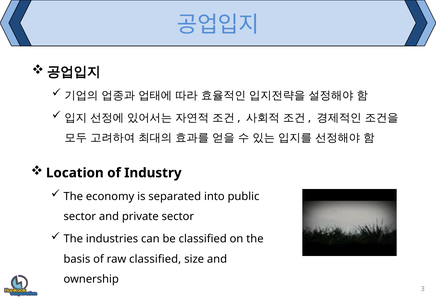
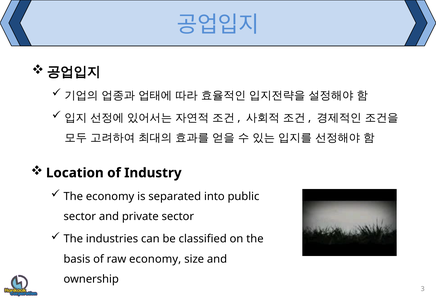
raw classified: classified -> economy (155, 259)
